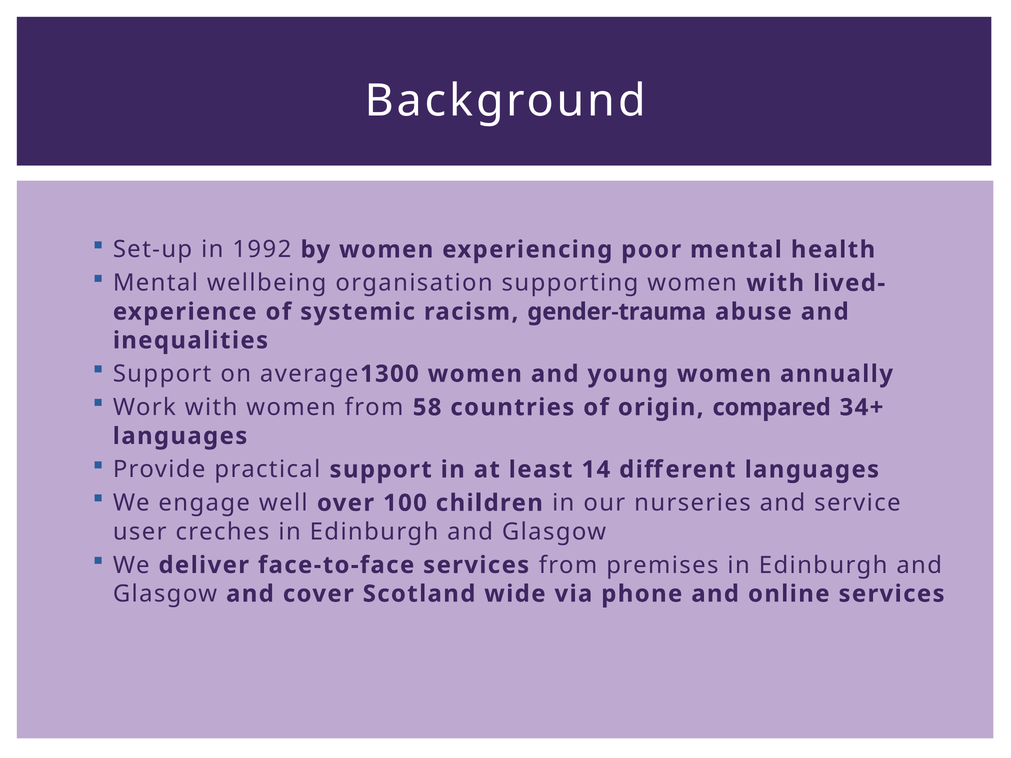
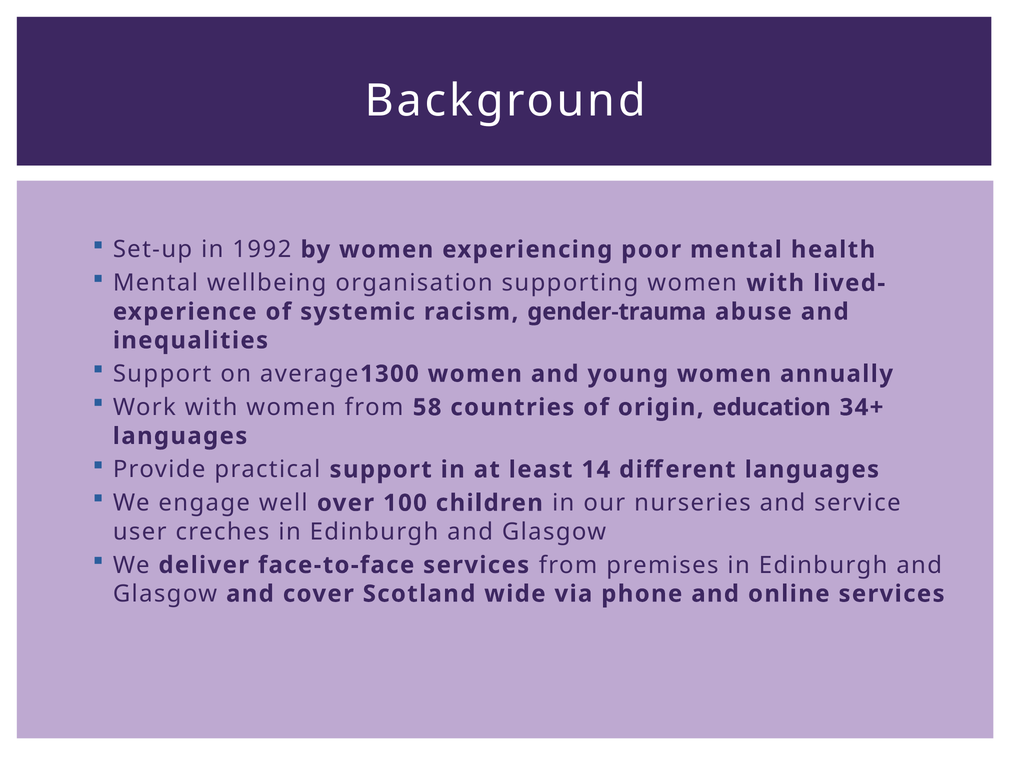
compared: compared -> education (772, 408)
